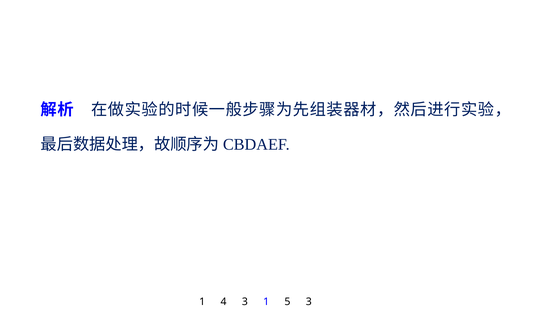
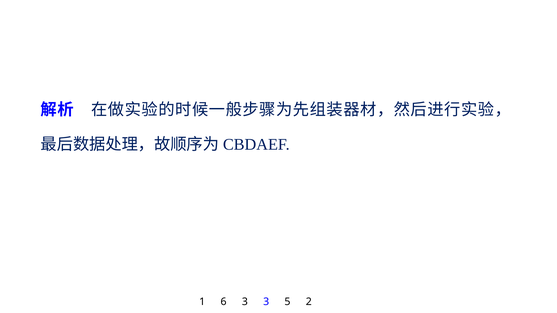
4: 4 -> 6 (224, 302)
3 1: 1 -> 3 (266, 302)
5 3: 3 -> 2 (309, 302)
